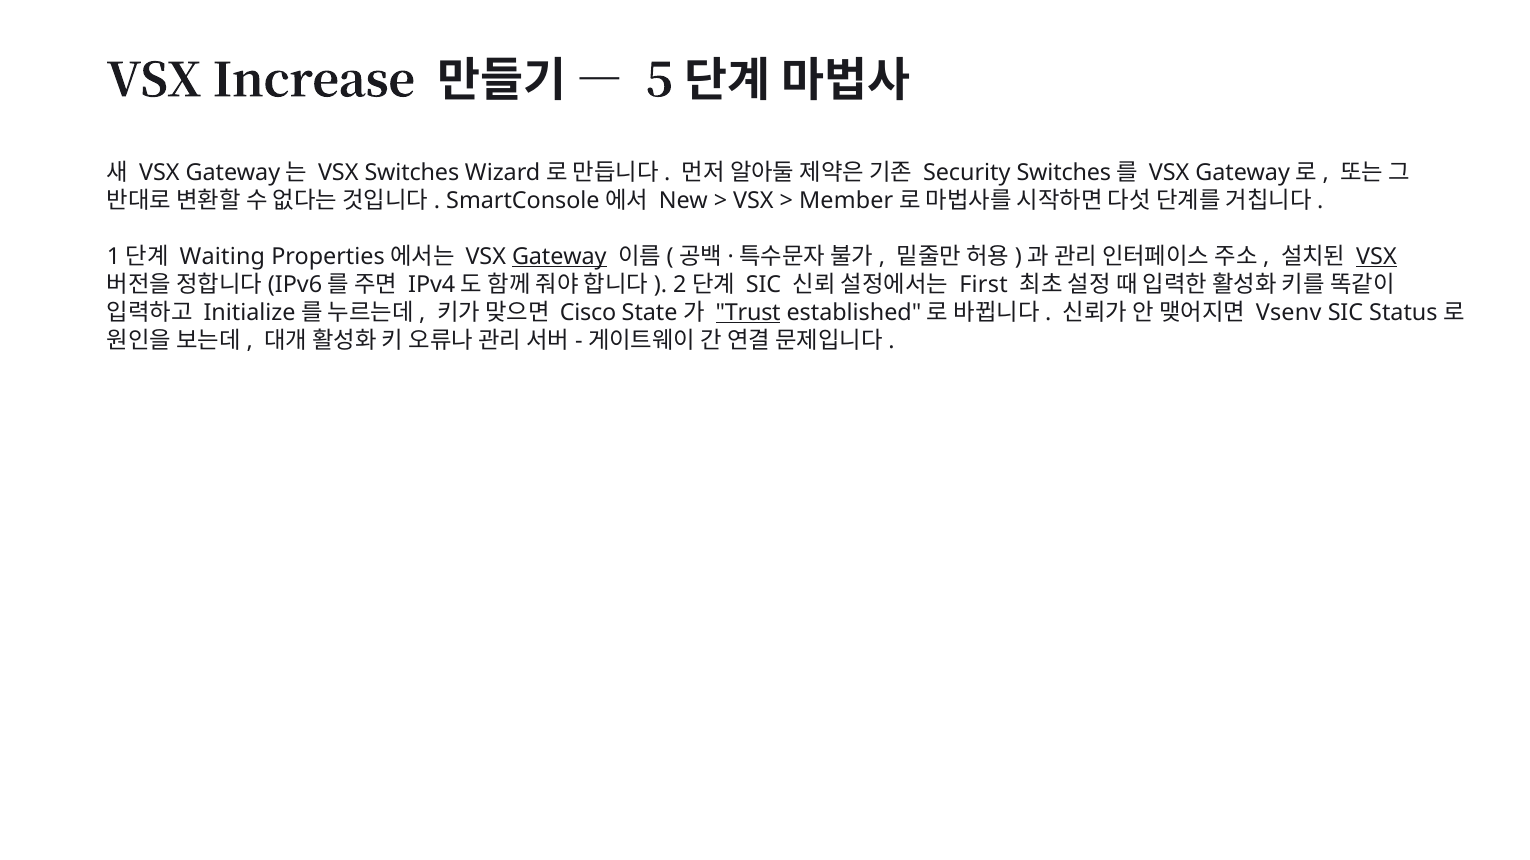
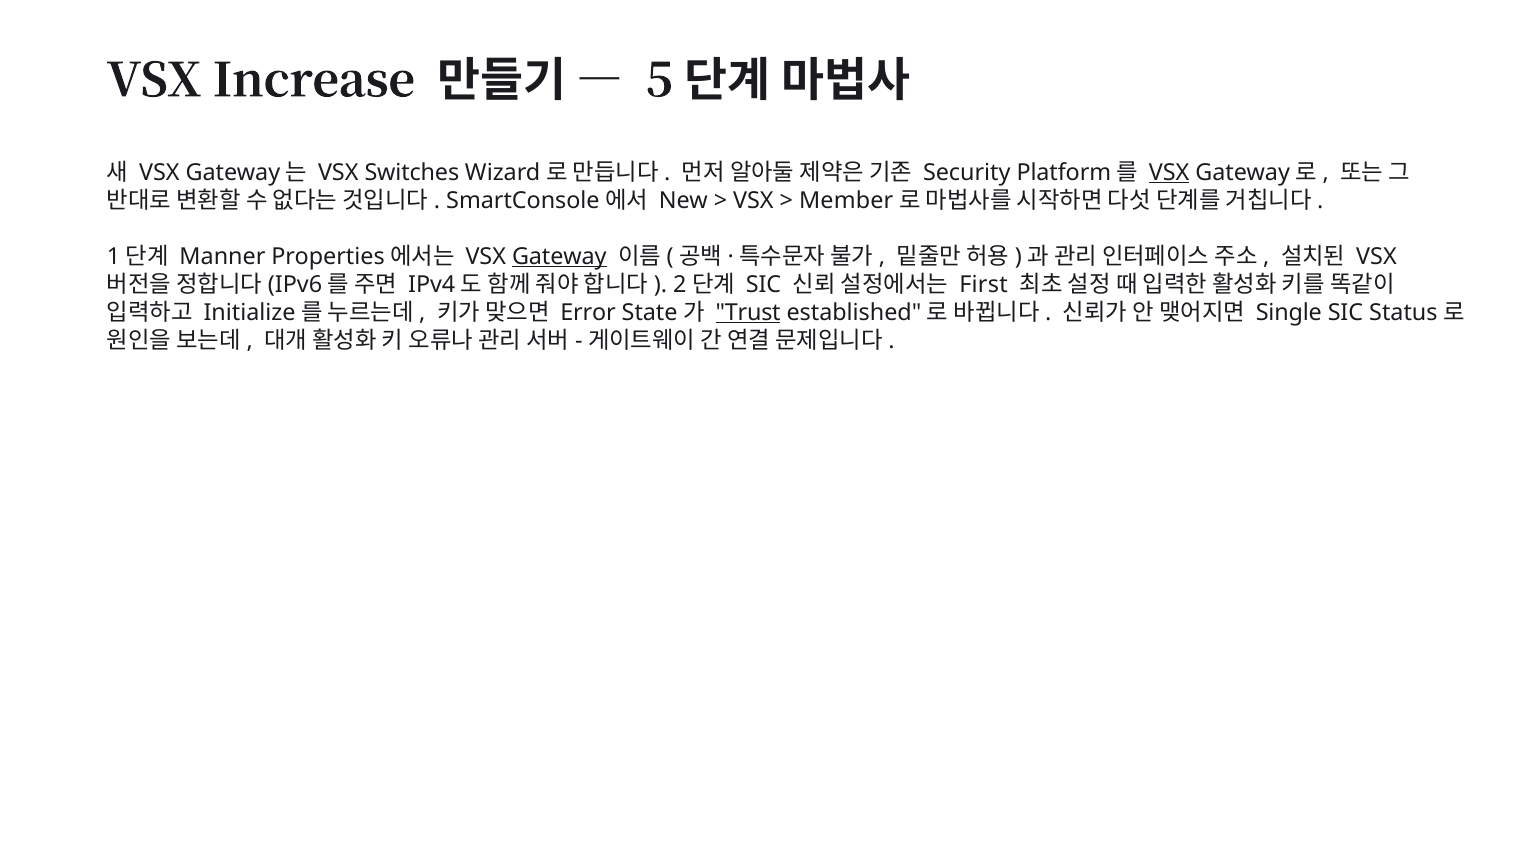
Security Switches: Switches -> Platform (1064, 172)
VSX underline: none -> present (1169, 172)
Waiting: Waiting -> Manner (222, 257)
VSX underline: present -> none (1376, 257)
Cisco: Cisco -> Error (588, 313)
Vsenv: Vsenv -> Single (1289, 313)
